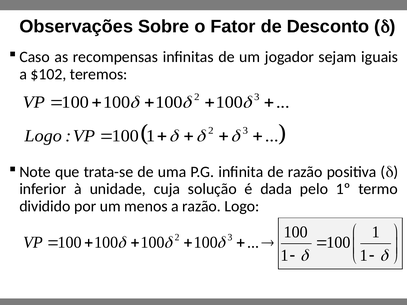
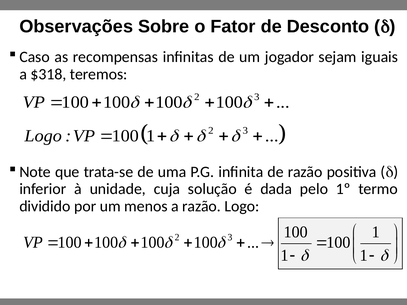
$102: $102 -> $318 (48, 74)
